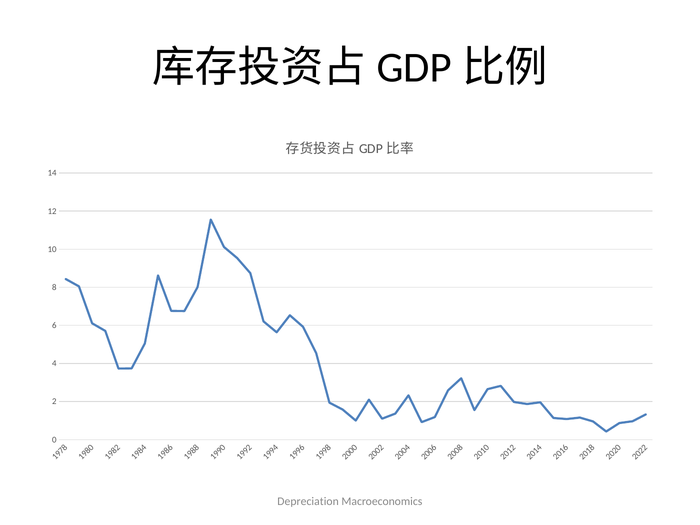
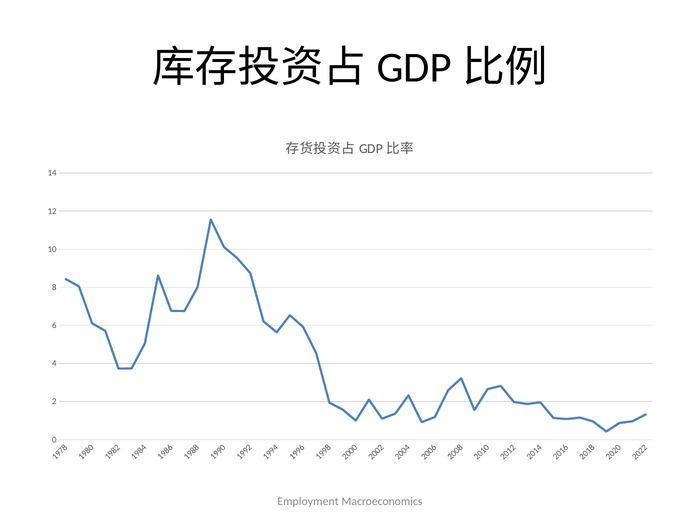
Depreciation: Depreciation -> Employment (308, 501)
